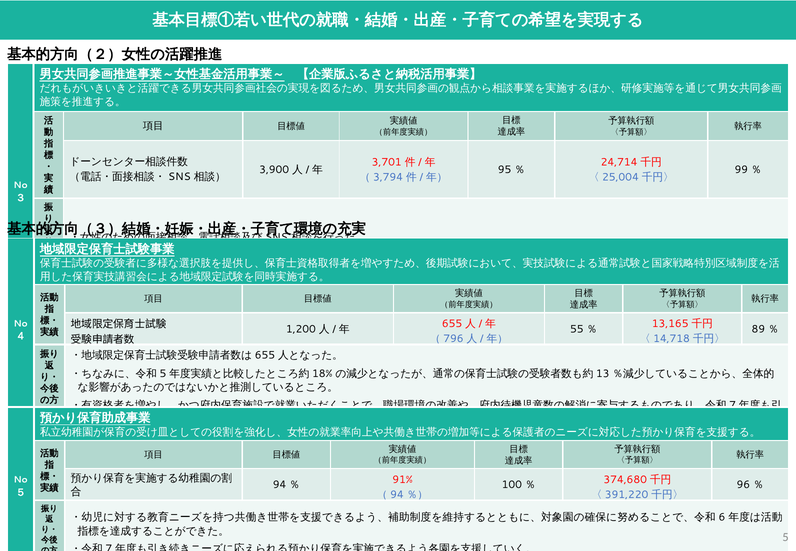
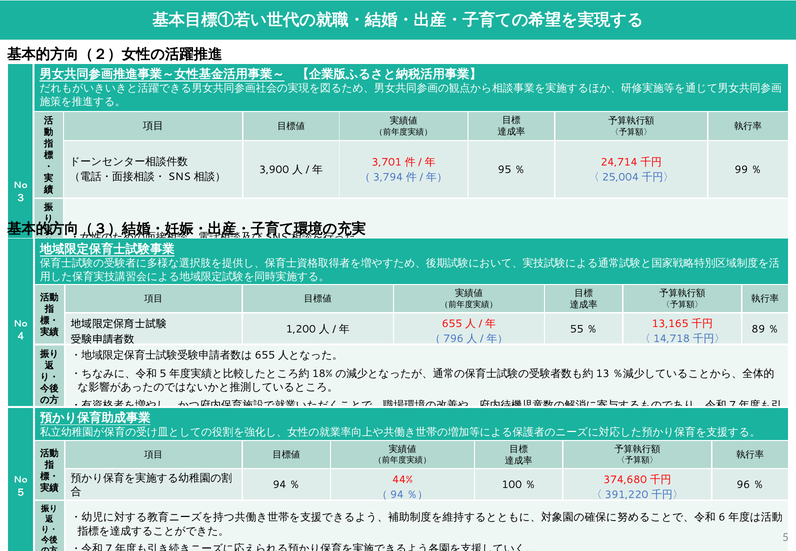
91%: 91% -> 44% (402, 480)
